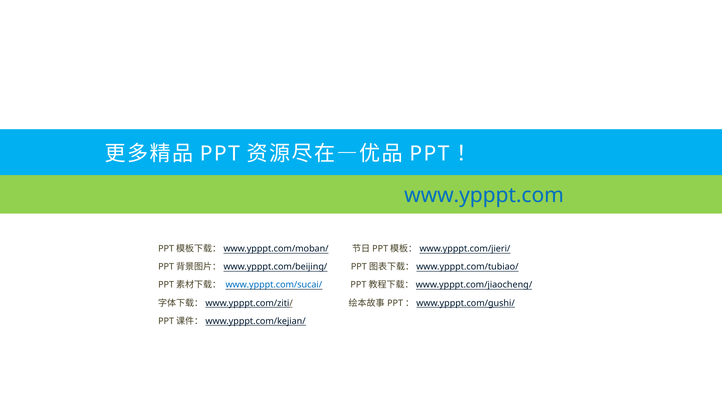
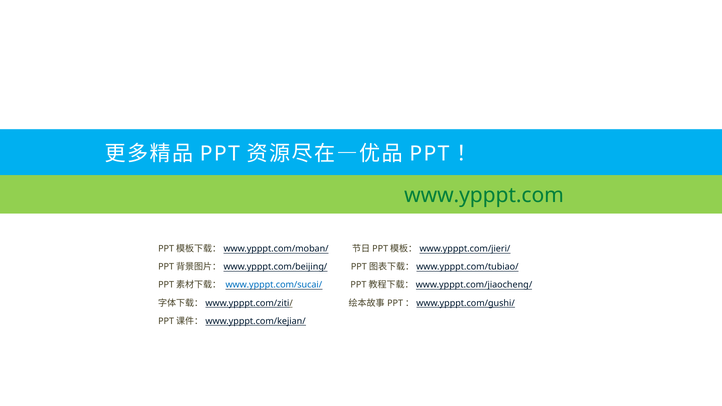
www.ypppt.com colour: blue -> green (484, 196)
